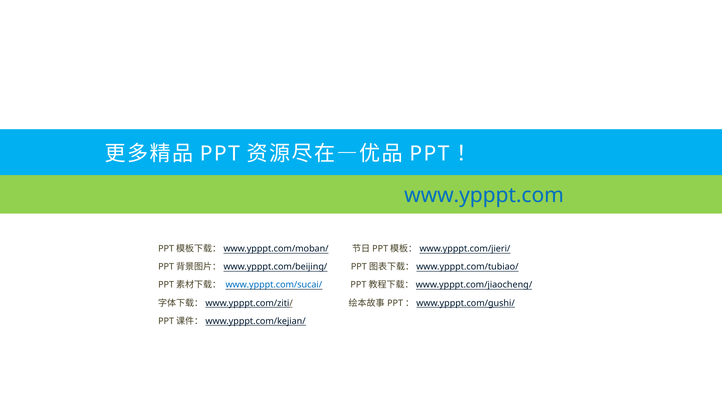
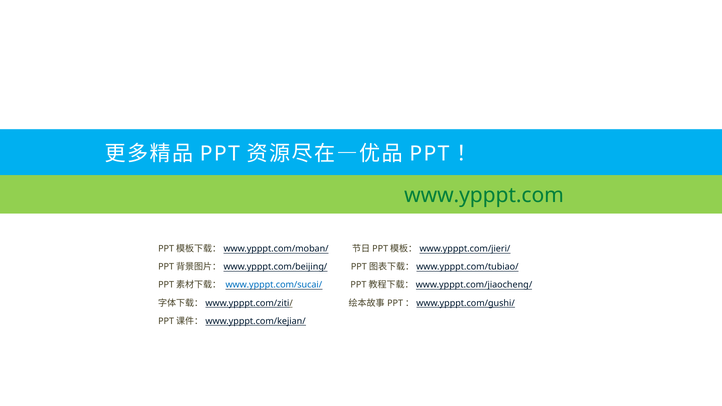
www.ypppt.com colour: blue -> green (484, 196)
